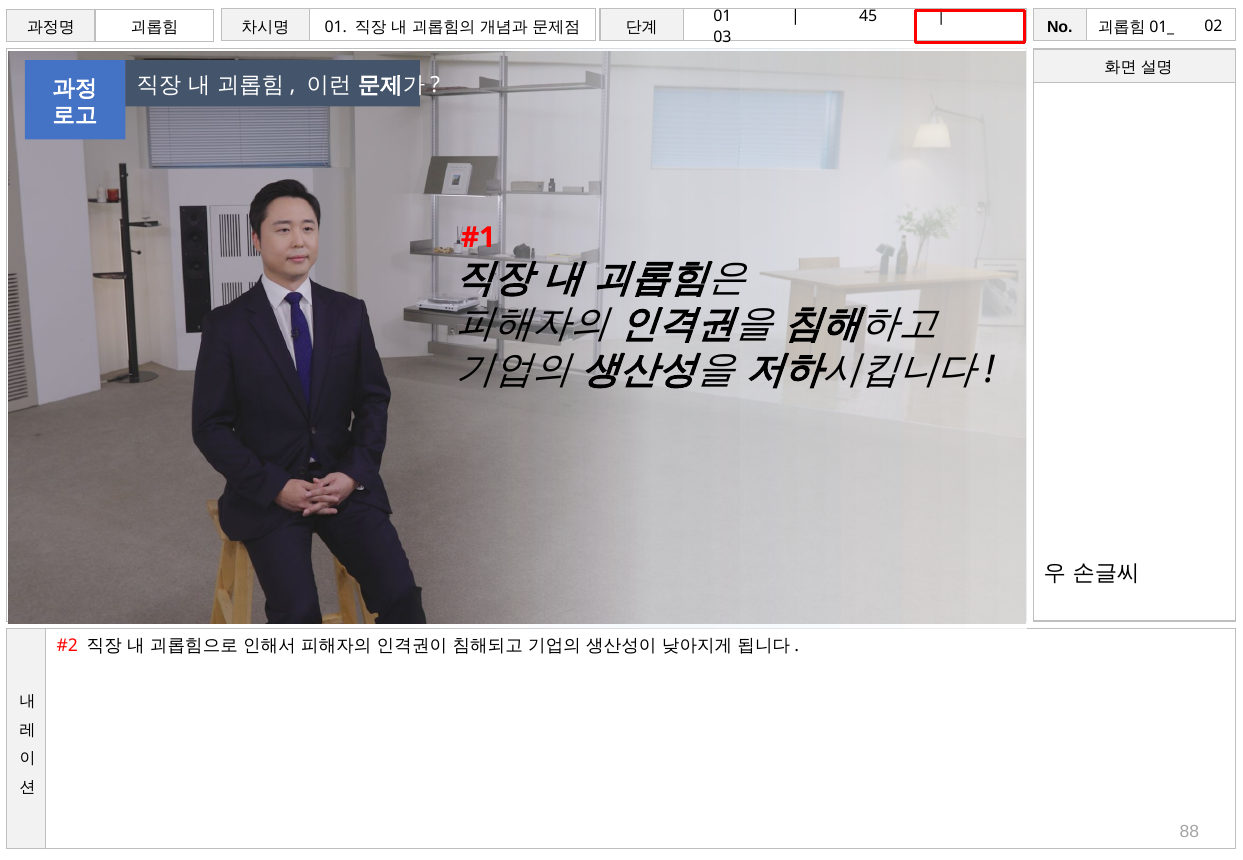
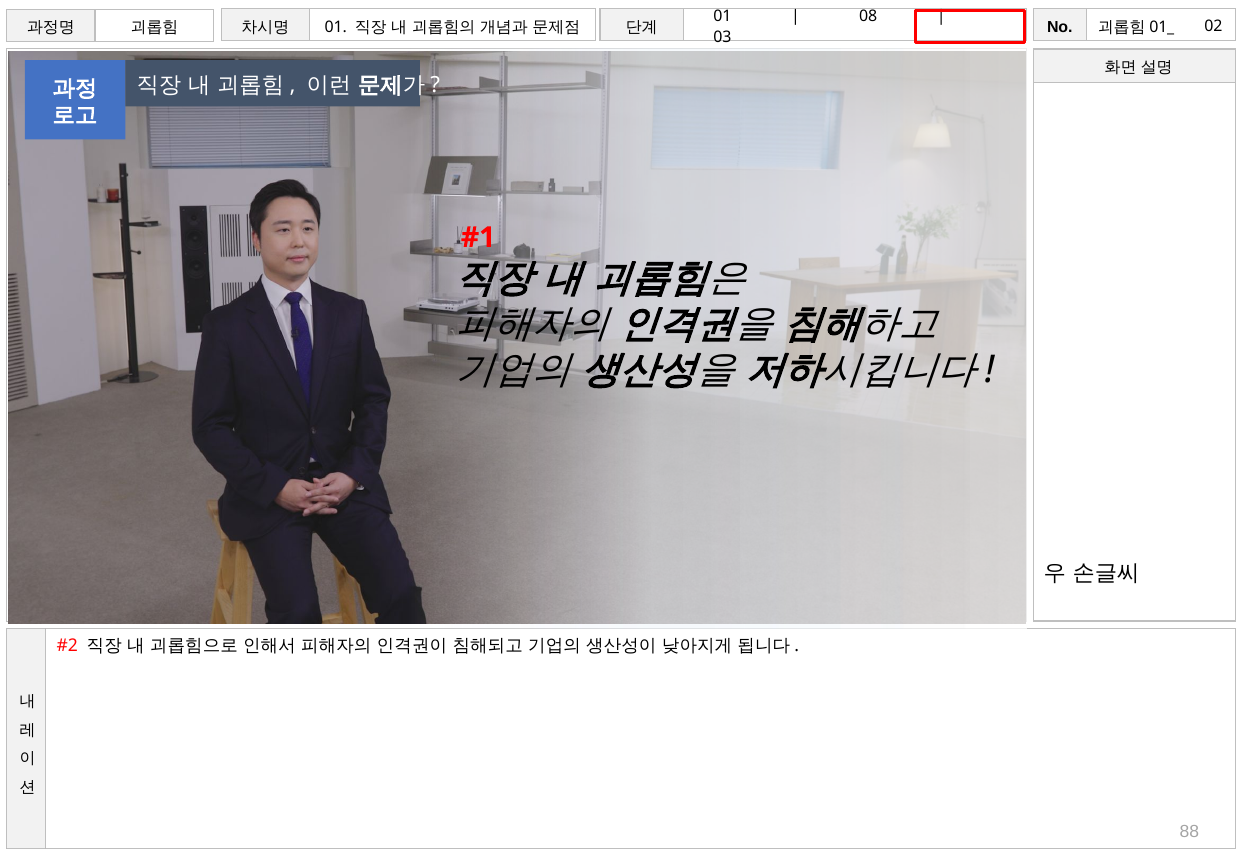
45: 45 -> 08 (868, 16)
